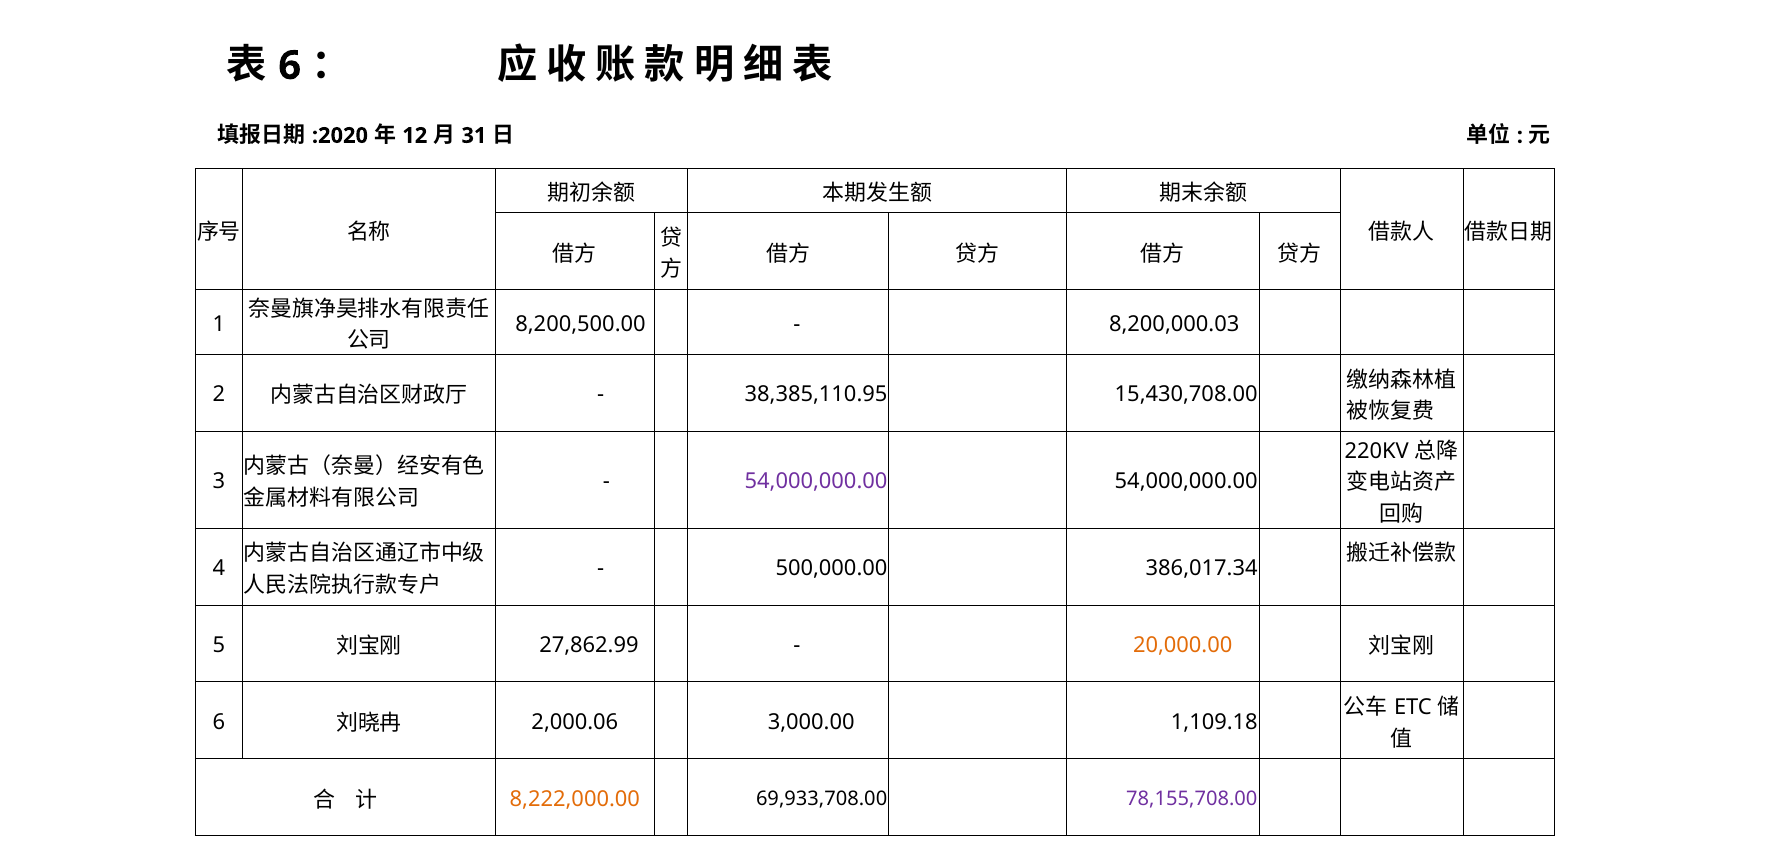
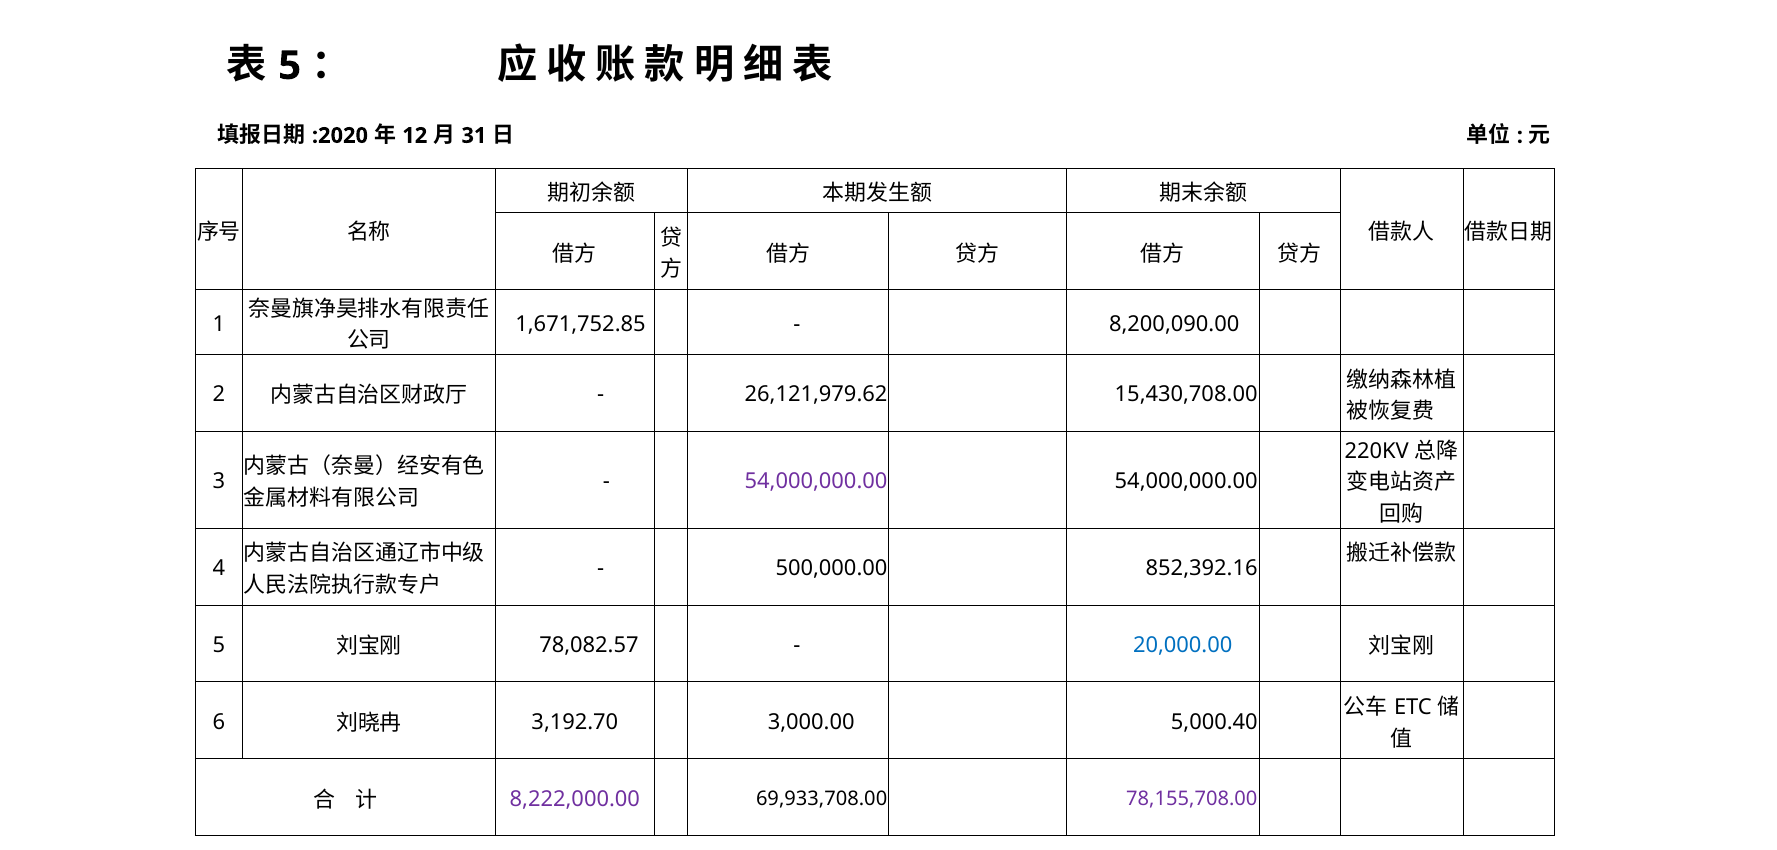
6: 6 -> 5 (290, 66)
8,200,500.00: 8,200,500.00 -> 1,671,752.85 (581, 324)
8,200,000.03: 8,200,000.03 -> 8,200,090.00 (1174, 324)
38,385,110.95: 38,385,110.95 -> 26,121,979.62 (816, 395)
386,017.34: 386,017.34 -> 852,392.16 (1202, 568)
27,862.99: 27,862.99 -> 78,082.57 (589, 645)
20,000.00 colour: orange -> blue (1183, 645)
2,000.06: 2,000.06 -> 3,192.70 (575, 722)
1,109.18: 1,109.18 -> 5,000.40 (1214, 722)
8,222,000.00 colour: orange -> purple (575, 799)
